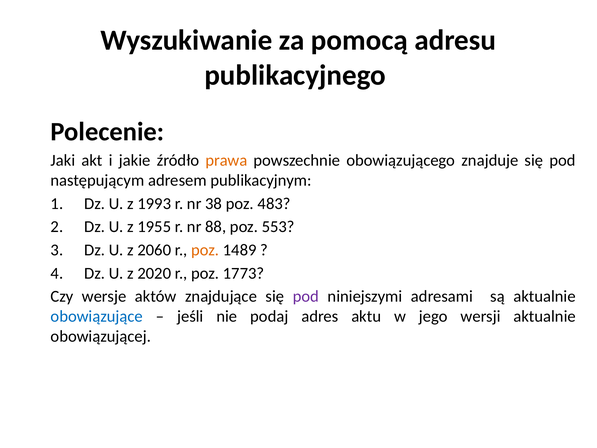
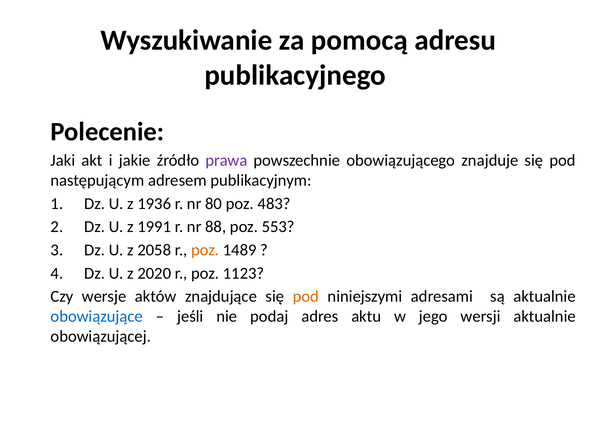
prawa colour: orange -> purple (226, 160)
1993: 1993 -> 1936 (154, 203)
38: 38 -> 80 (214, 203)
1955: 1955 -> 1991 (154, 227)
2060: 2060 -> 2058 (154, 250)
1773: 1773 -> 1123 (244, 273)
pod colour: purple -> orange (306, 296)
